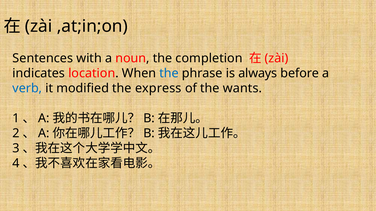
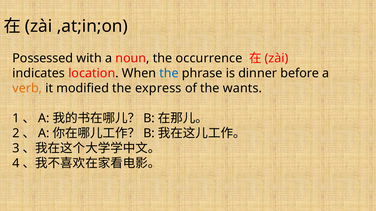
Sentences: Sentences -> Possessed (43, 58)
completion: completion -> occurrence (209, 58)
always: always -> dinner (258, 73)
verb colour: blue -> orange (27, 88)
